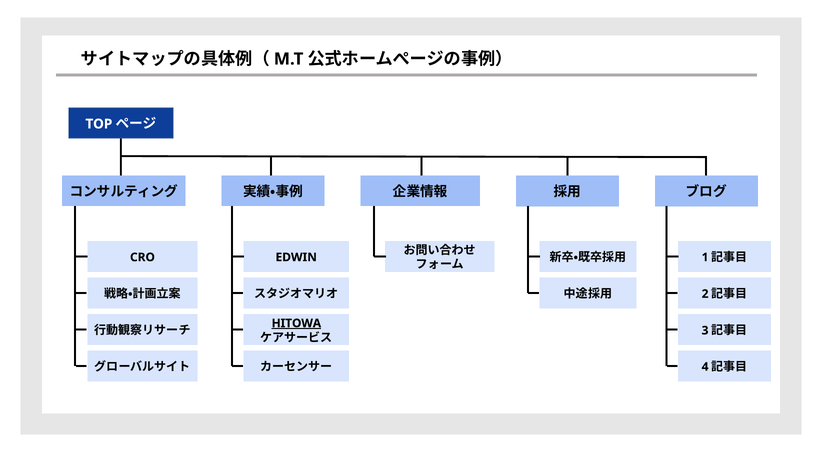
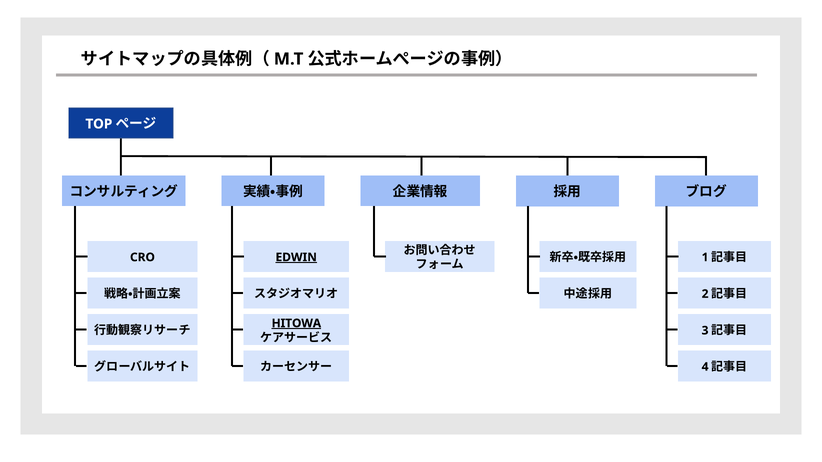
EDWIN underline: none -> present (296, 257)
